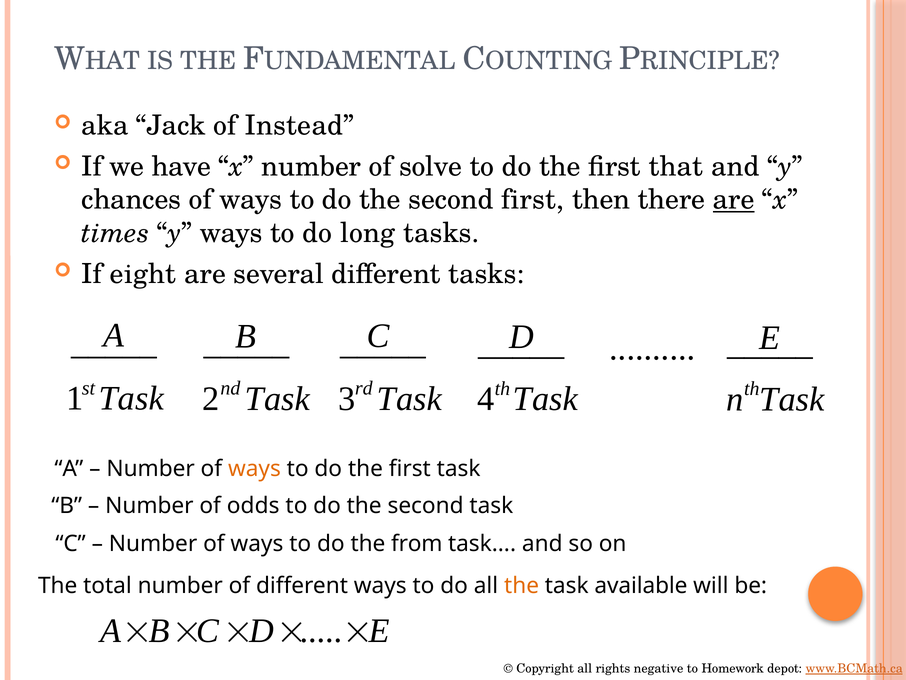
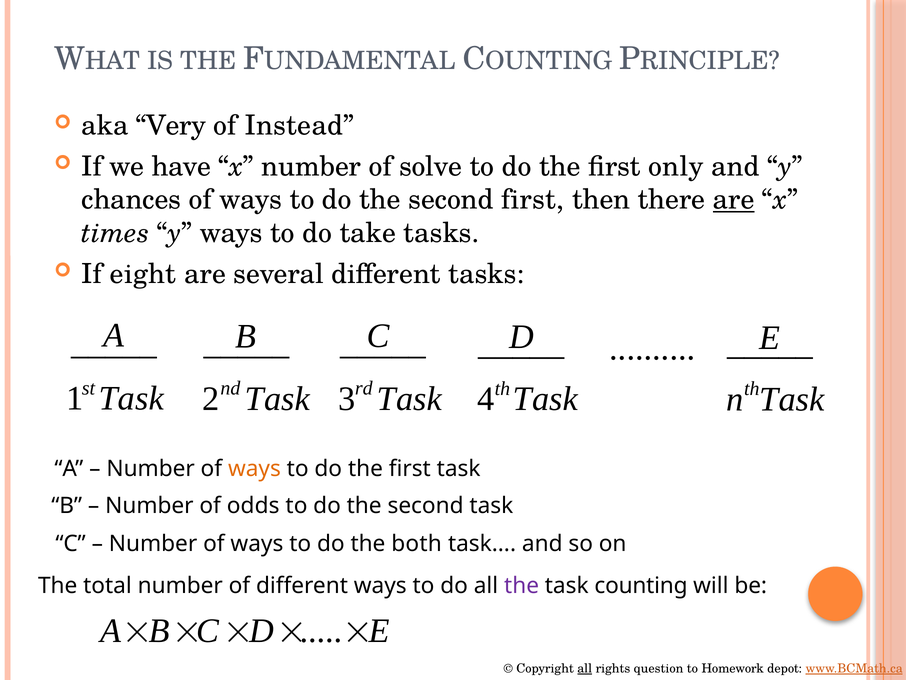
Jack: Jack -> Very (171, 126)
that: that -> only (676, 167)
long: long -> take (368, 233)
from: from -> both (417, 543)
the colour: orange -> purple (522, 586)
available: available -> counting (641, 586)
all underline: none -> present (585, 668)
negative: negative -> question (659, 668)
